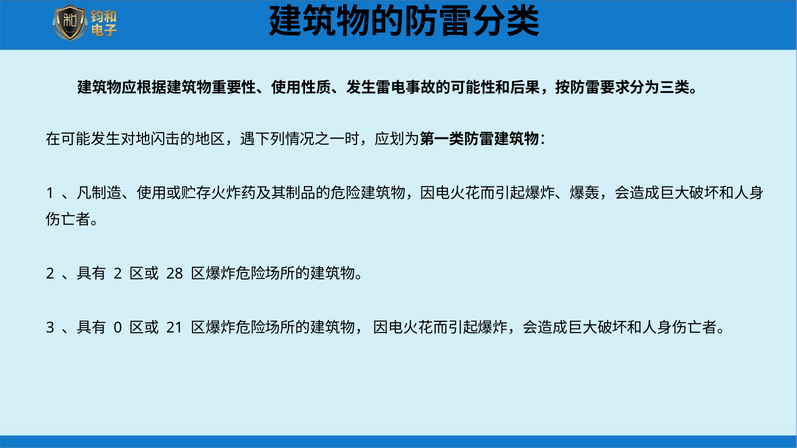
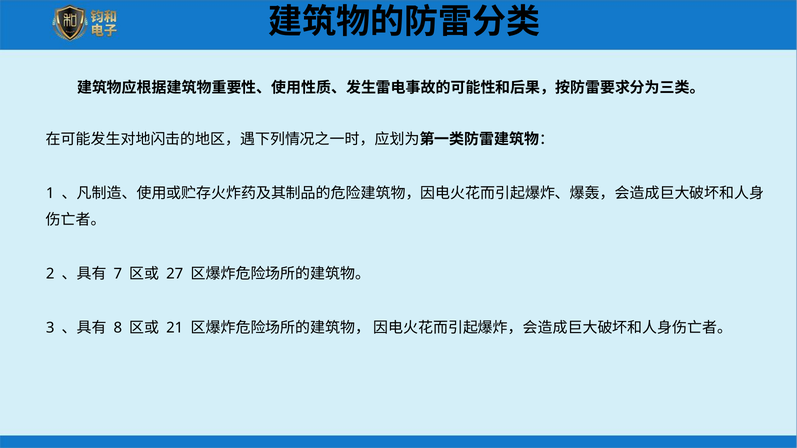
2: 2 -> 7 (118, 274)
28: 28 -> 27 (175, 274)
0: 0 -> 8 (118, 328)
